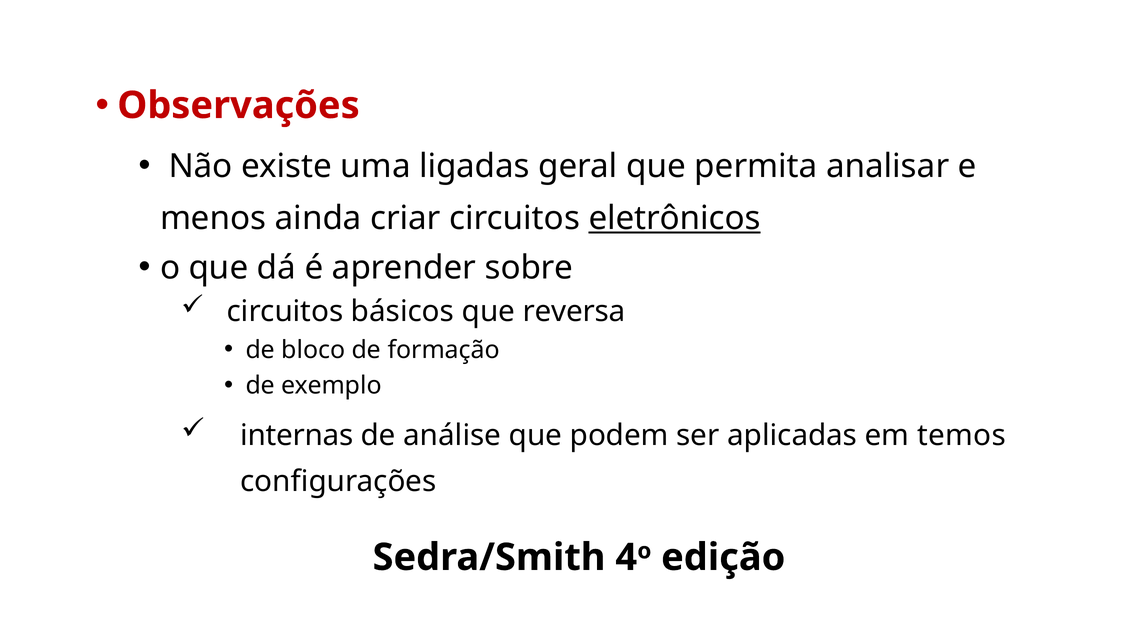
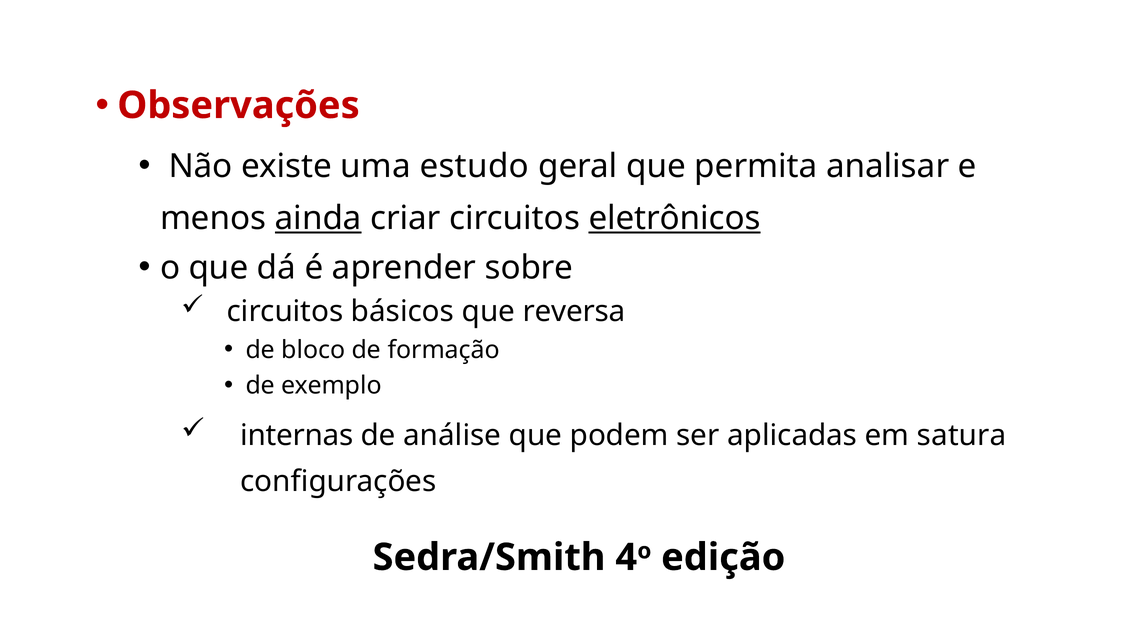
ligadas: ligadas -> estudo (474, 166)
ainda underline: none -> present (318, 218)
temos: temos -> satura (962, 435)
